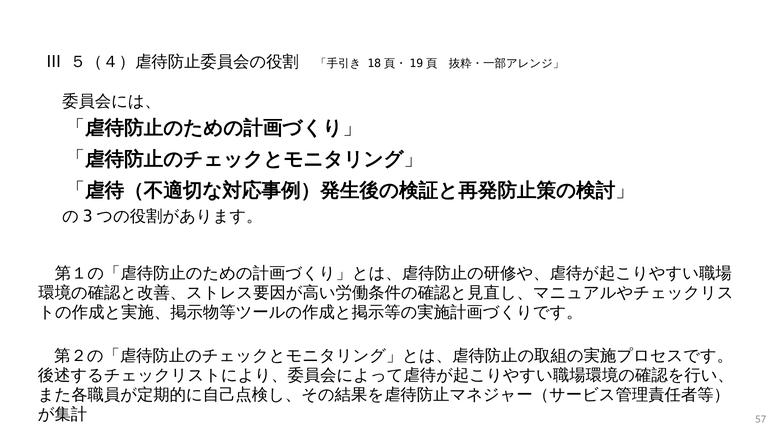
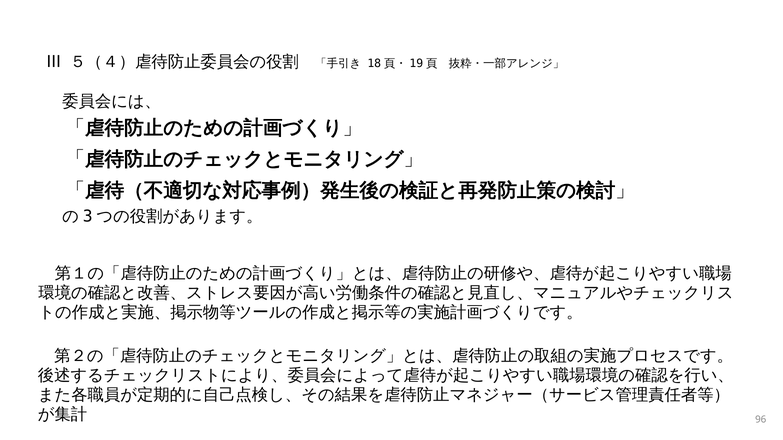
57: 57 -> 96 (761, 420)
